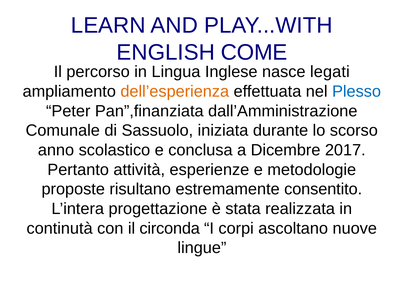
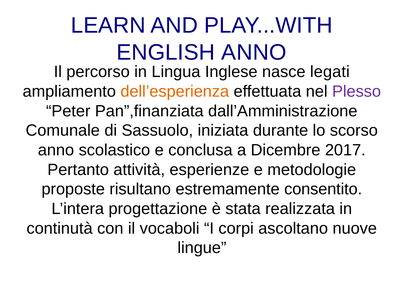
ENGLISH COME: COME -> ANNO (254, 52)
Plesso colour: blue -> purple (357, 91)
circonda: circonda -> vocaboli (170, 228)
